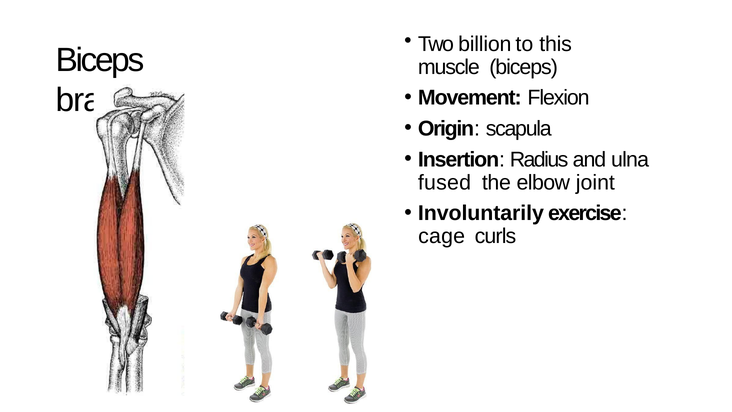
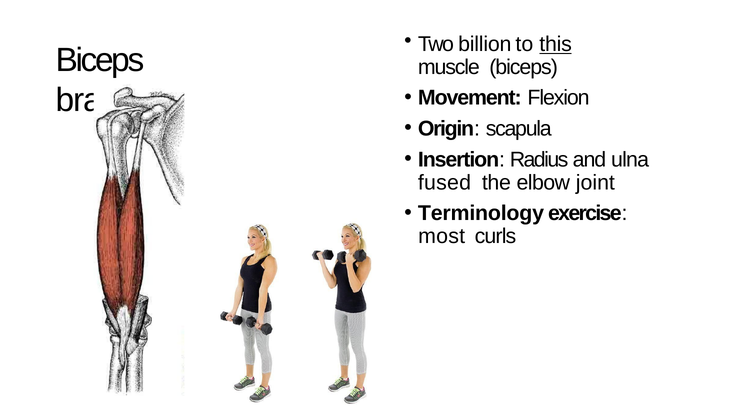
this underline: none -> present (556, 44)
Involuntarily: Involuntarily -> Terminology (481, 213)
cage: cage -> most (442, 236)
